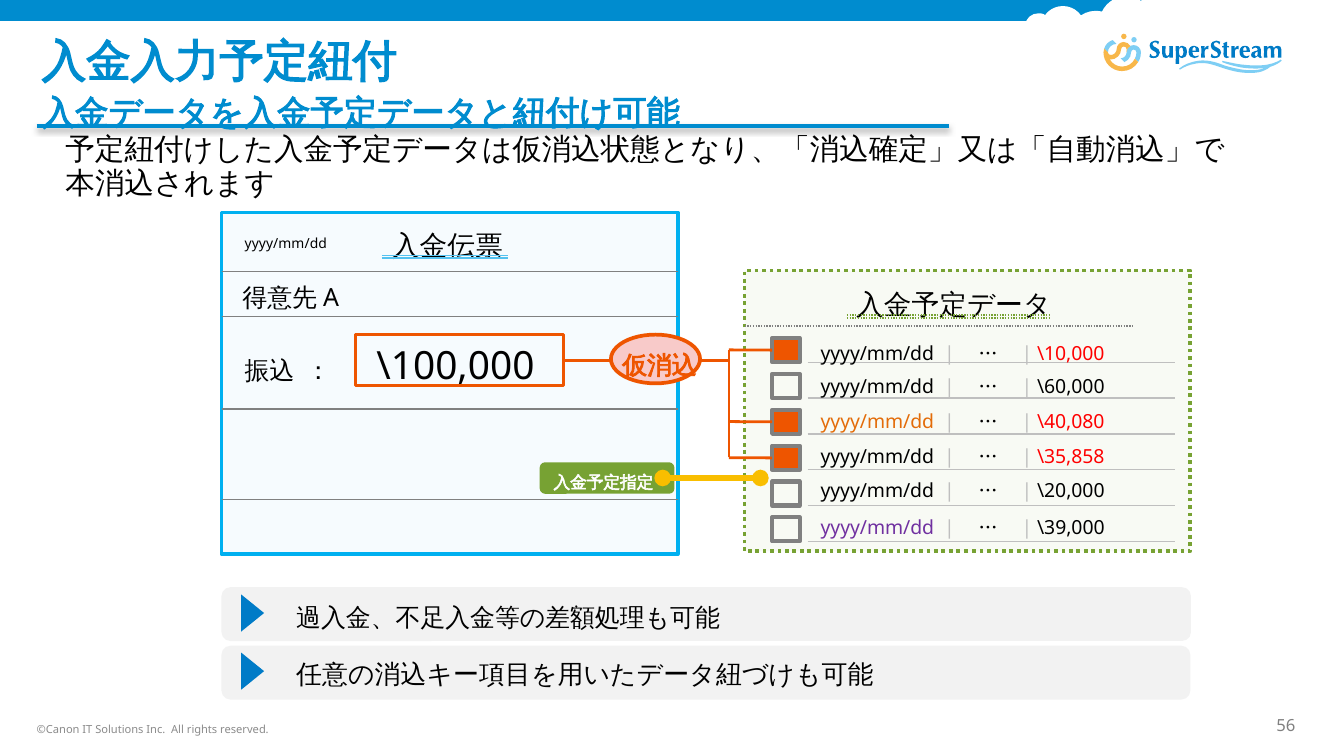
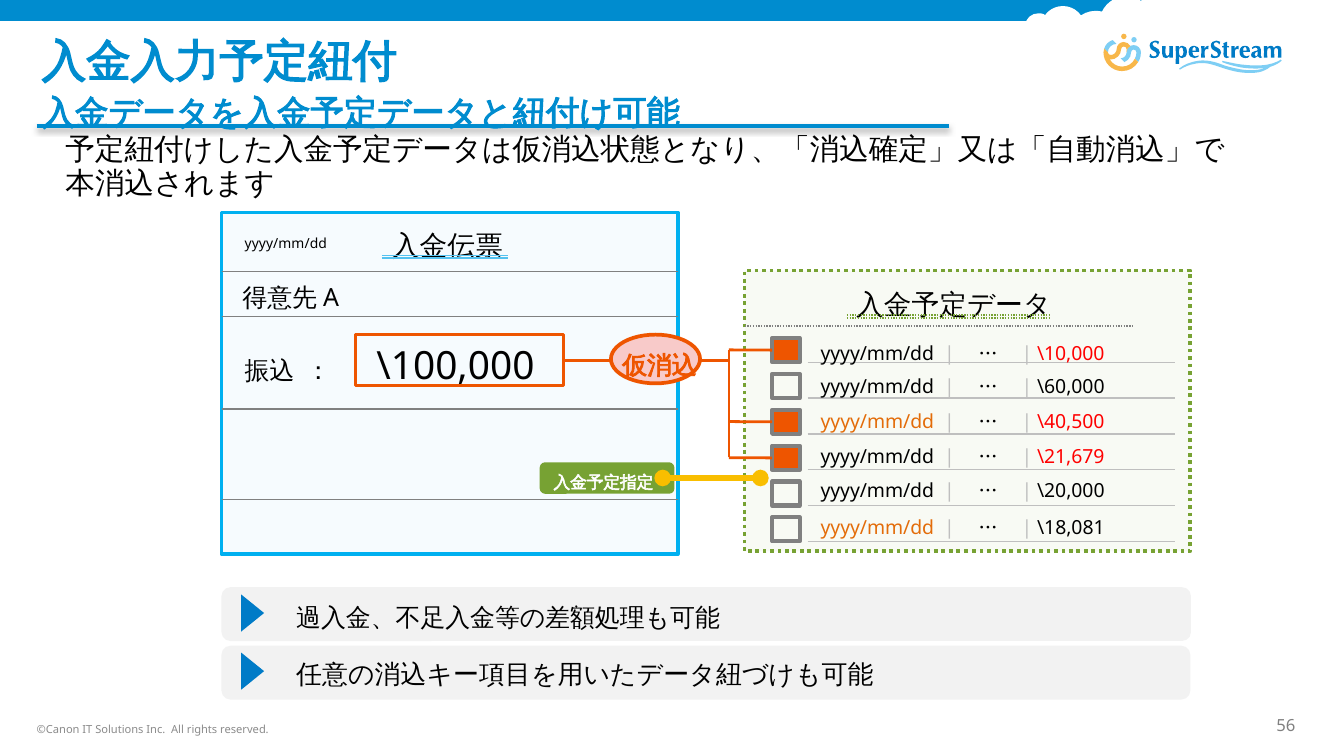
\40,080: \40,080 -> \40,500 (1071, 423)
\35,858: \35,858 -> \21,679 (1071, 457)
yyyy/mm/dd colour: purple -> orange (877, 528)
\39,000: \39,000 -> \18,081 (1071, 528)
